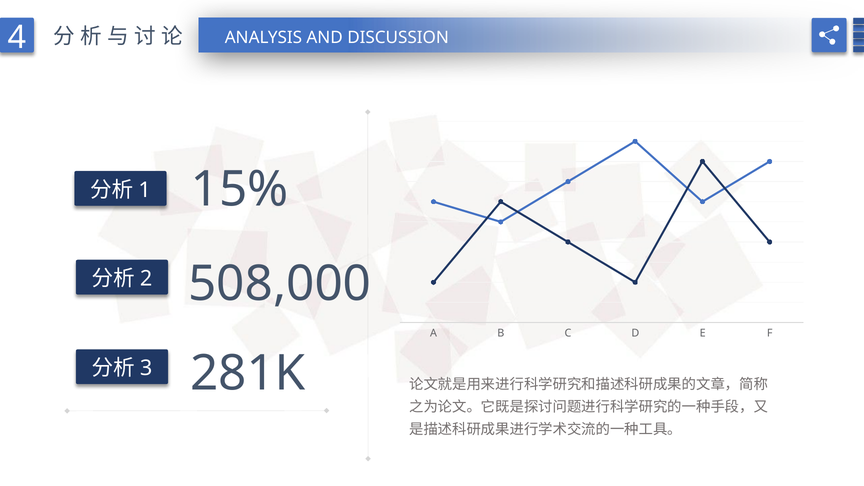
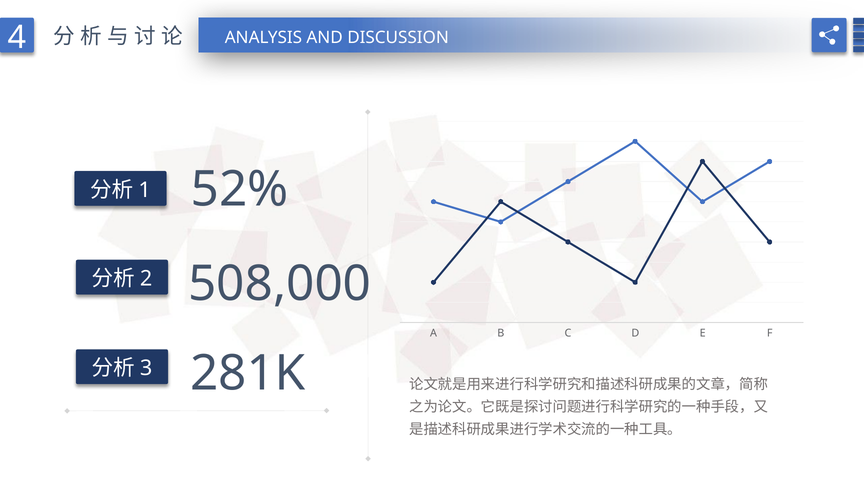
15%: 15% -> 52% (240, 189)
